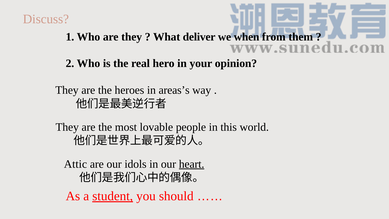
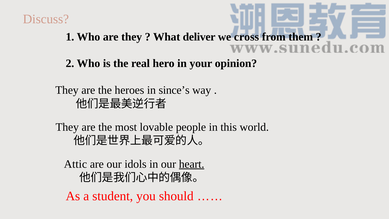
when: when -> cross (246, 37)
areas’s: areas’s -> since’s (174, 90)
student underline: present -> none (113, 196)
